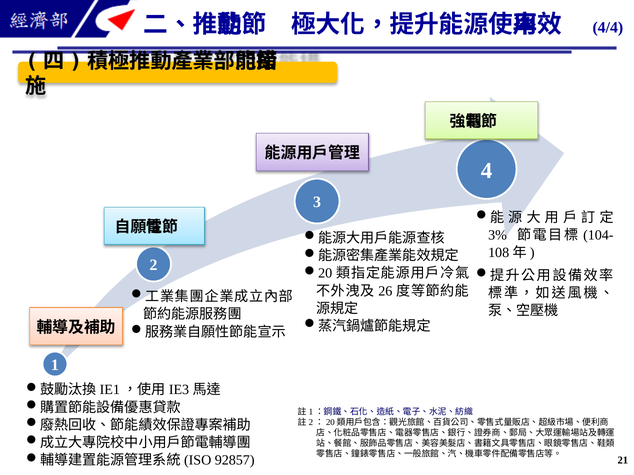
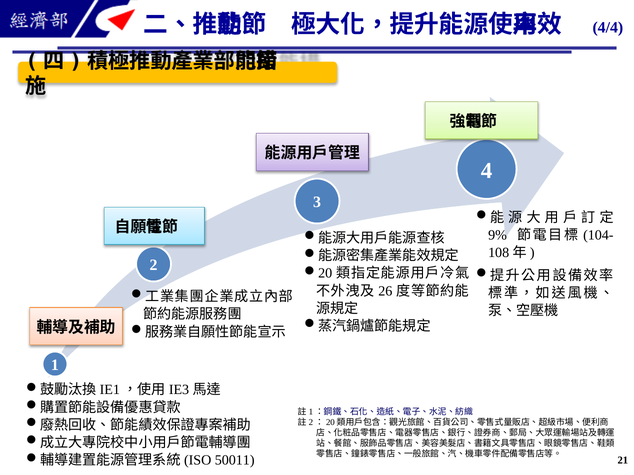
3%: 3% -> 9% (498, 235)
92857: 92857 -> 50011 (235, 461)
